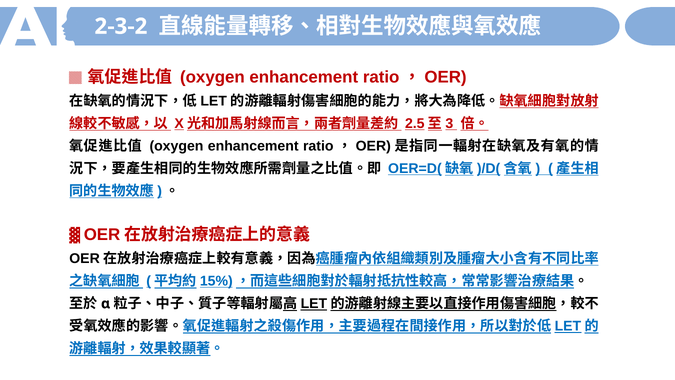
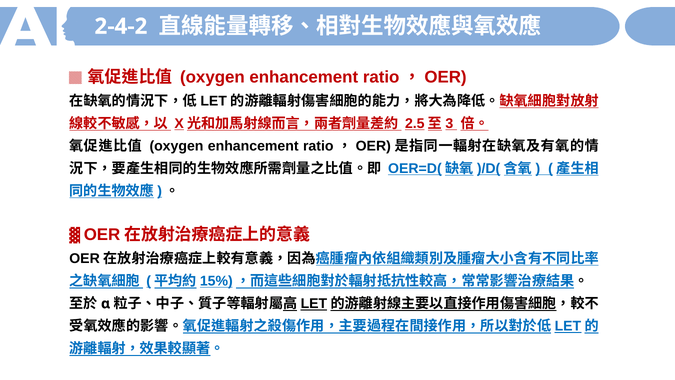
2-3-2: 2-3-2 -> 2-4-2 (121, 26)
